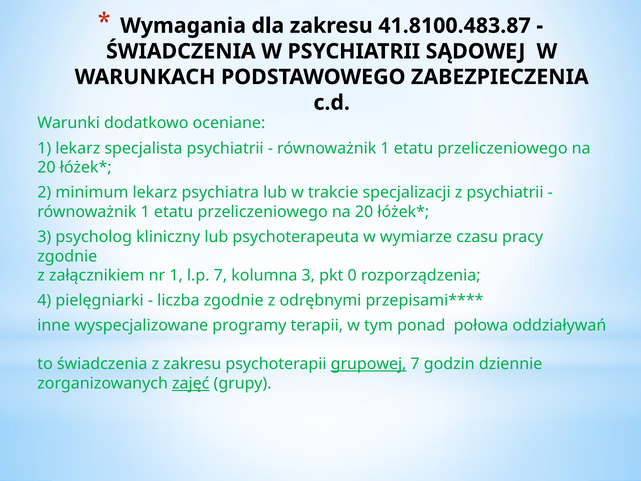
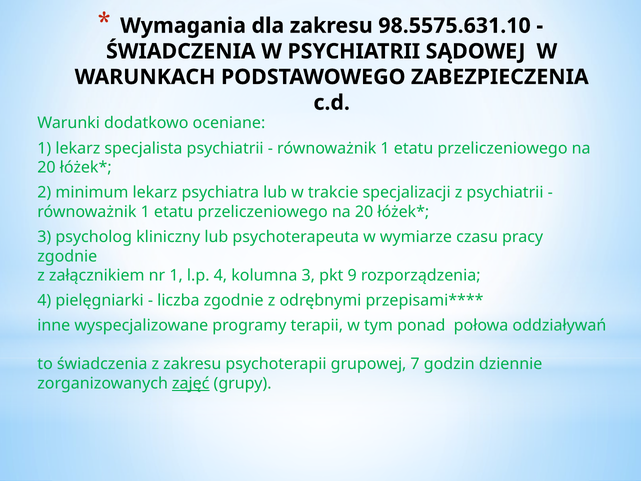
41.8100.483.87: 41.8100.483.87 -> 98.5575.631.10 (455, 26)
l.p 7: 7 -> 4 (220, 275)
0: 0 -> 9 (352, 275)
grupowej underline: present -> none (369, 364)
